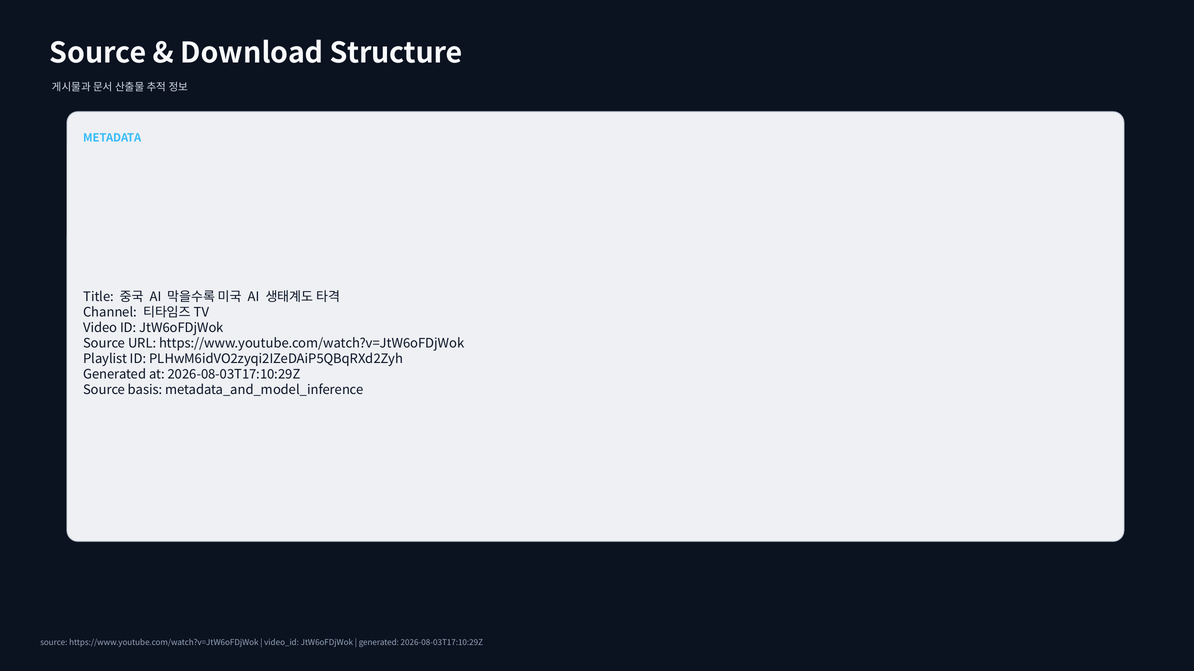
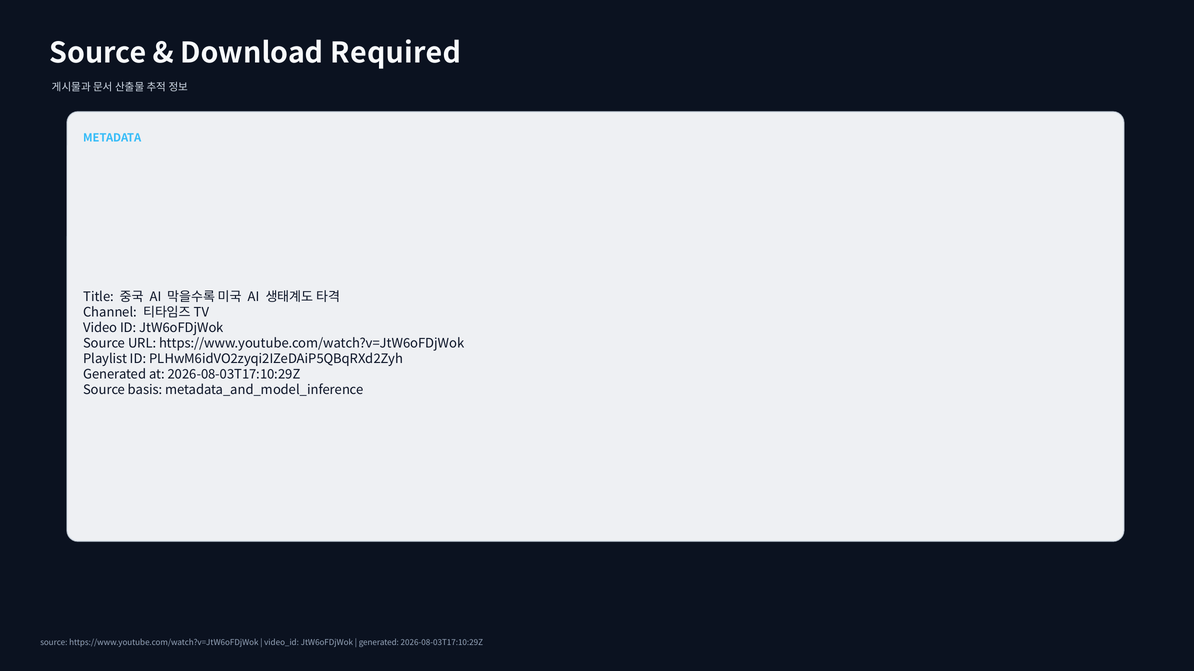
Structure: Structure -> Required (396, 53)
